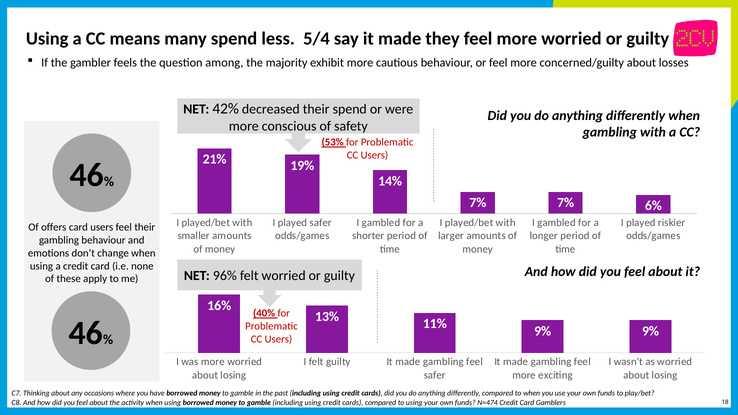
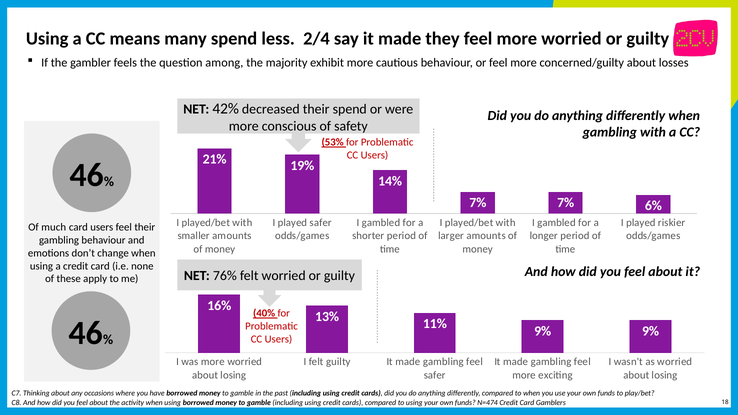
5/4: 5/4 -> 2/4 (316, 39)
offers: offers -> much (54, 227)
96%: 96% -> 76% (225, 276)
